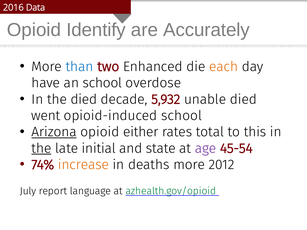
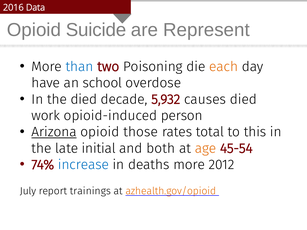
Identify: Identify -> Suicide (96, 30)
Accurately: Accurately -> Represent (206, 30)
Enhanced: Enhanced -> Poisoning (153, 67)
unable: unable -> causes (205, 99)
went: went -> work (46, 116)
opioid-induced school: school -> person (182, 116)
either: either -> those (141, 132)
the underline: present -> none (41, 149)
state: state -> both (161, 149)
age colour: purple -> orange (206, 149)
increase colour: orange -> blue (83, 165)
language: language -> trainings (90, 191)
azhealth.gov/opioid colour: green -> orange (171, 191)
